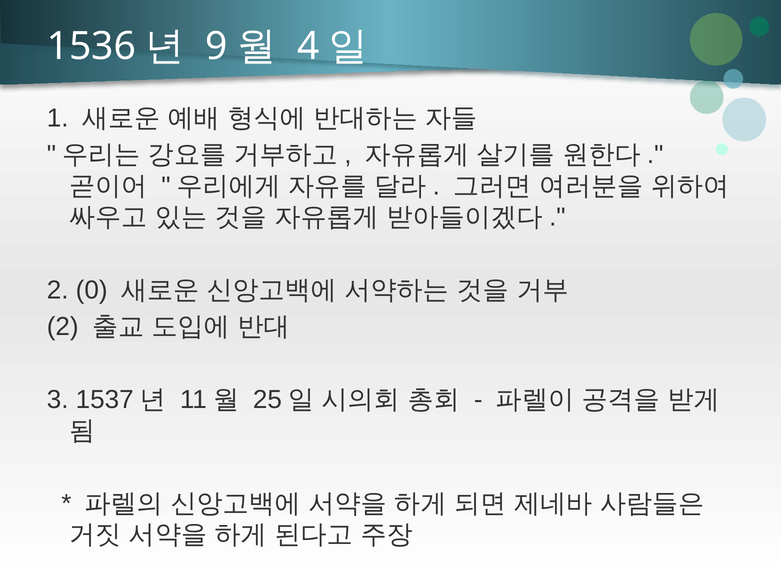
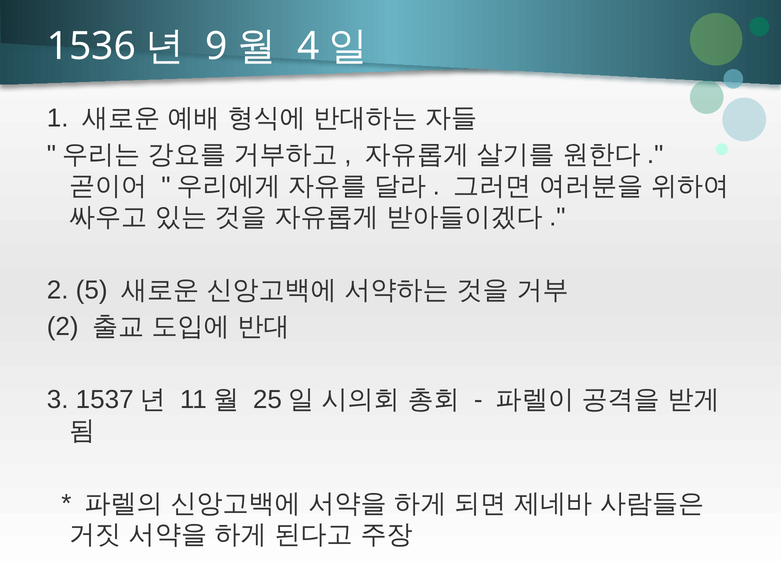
0: 0 -> 5 (92, 290)
